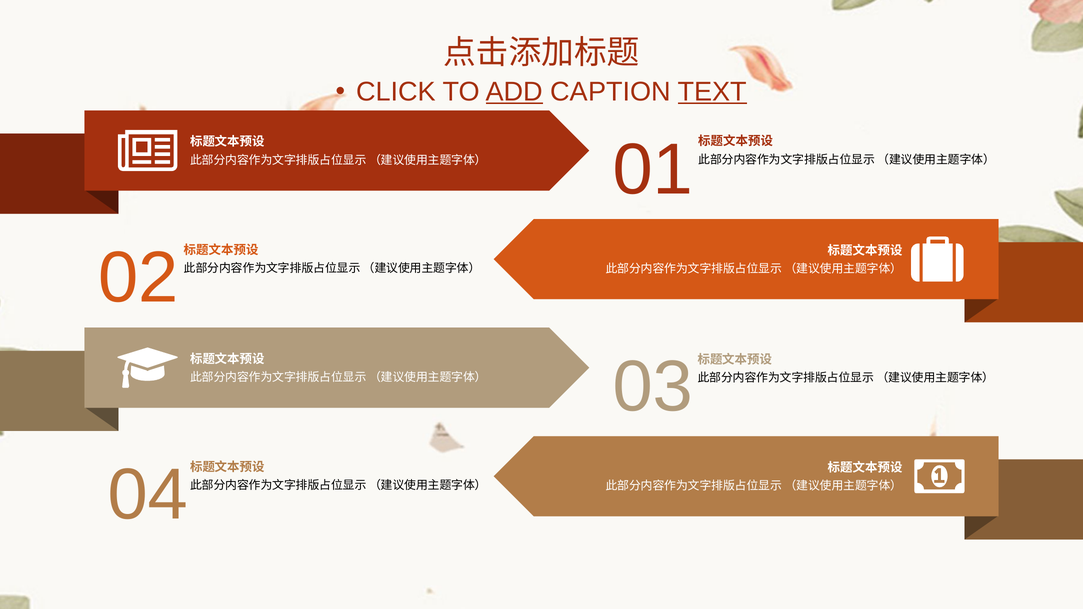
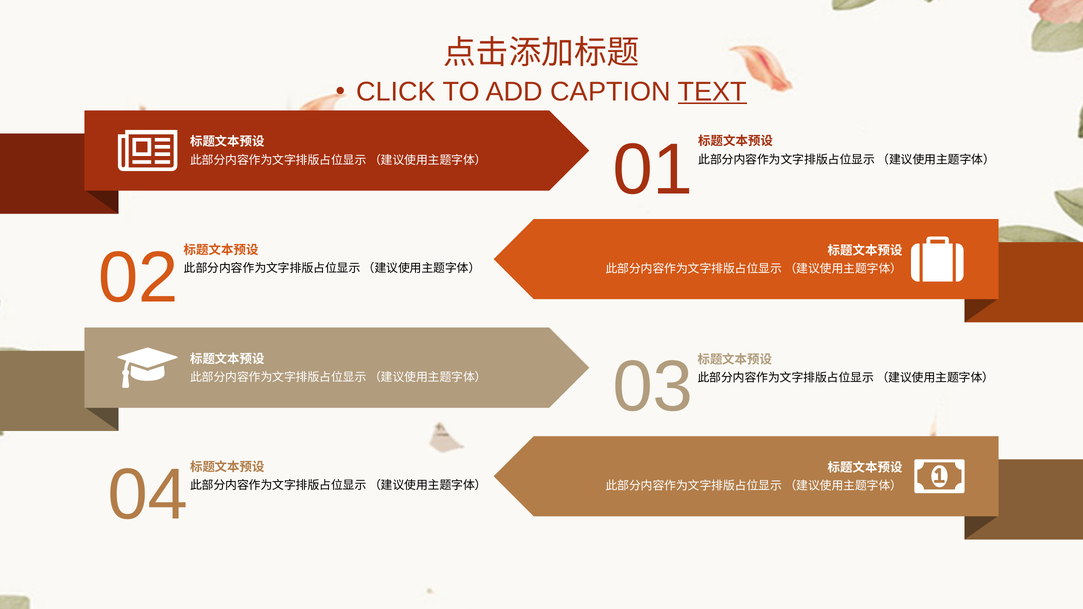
ADD underline: present -> none (514, 92)
